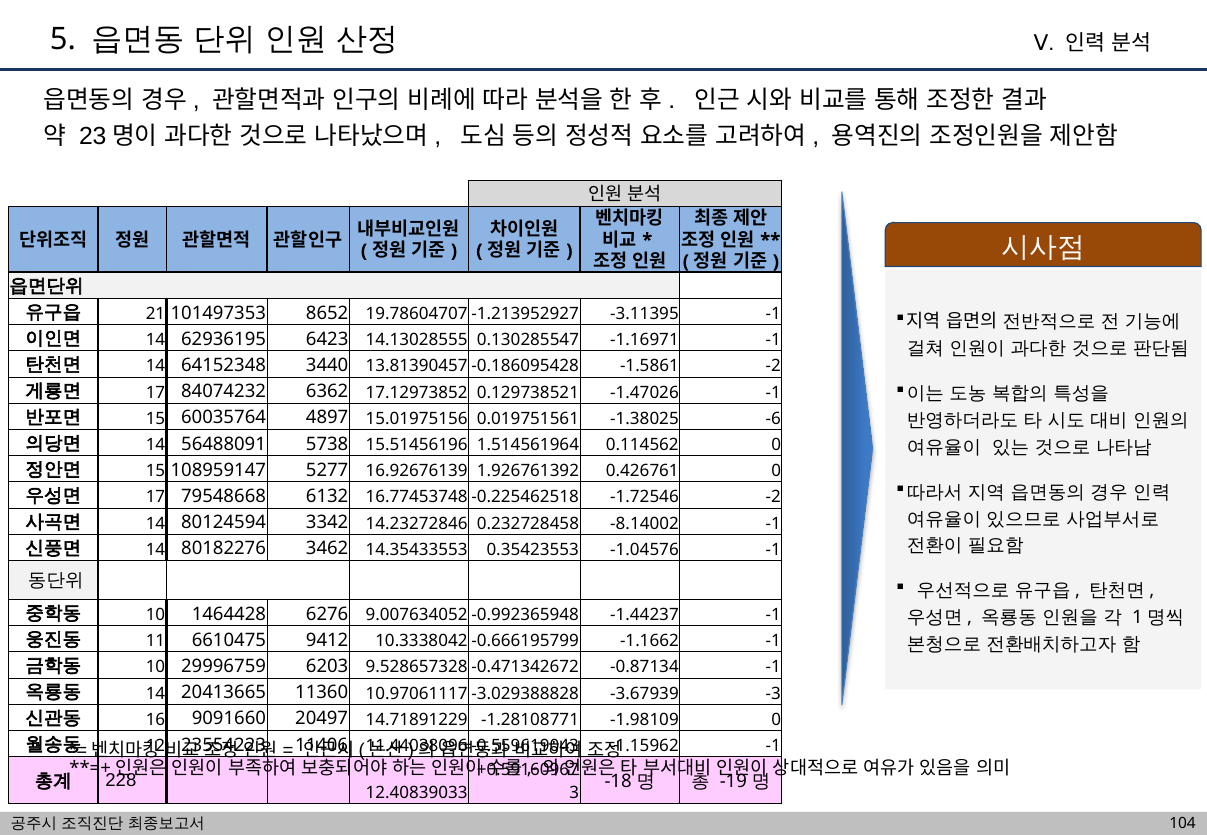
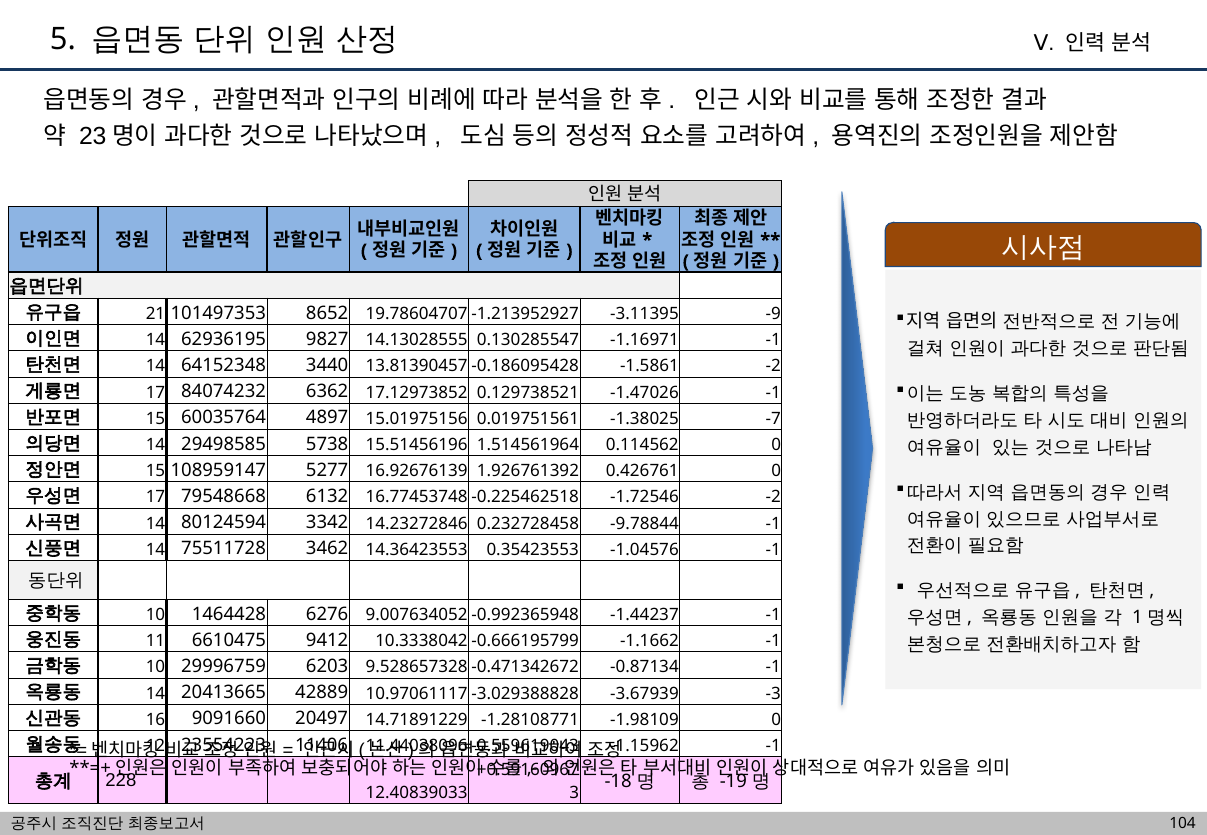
-3.11395 -1: -1 -> -9 (773, 314)
6423: 6423 -> 9827 (327, 339)
-6: -6 -> -7 (773, 419)
56488091: 56488091 -> 29498585 (224, 444)
-8.14002: -8.14002 -> -9.78844 (644, 524)
80182276: 80182276 -> 75511728 (224, 549)
14.35433553: 14.35433553 -> 14.36423553 (417, 550)
11360: 11360 -> 42889 (322, 693)
